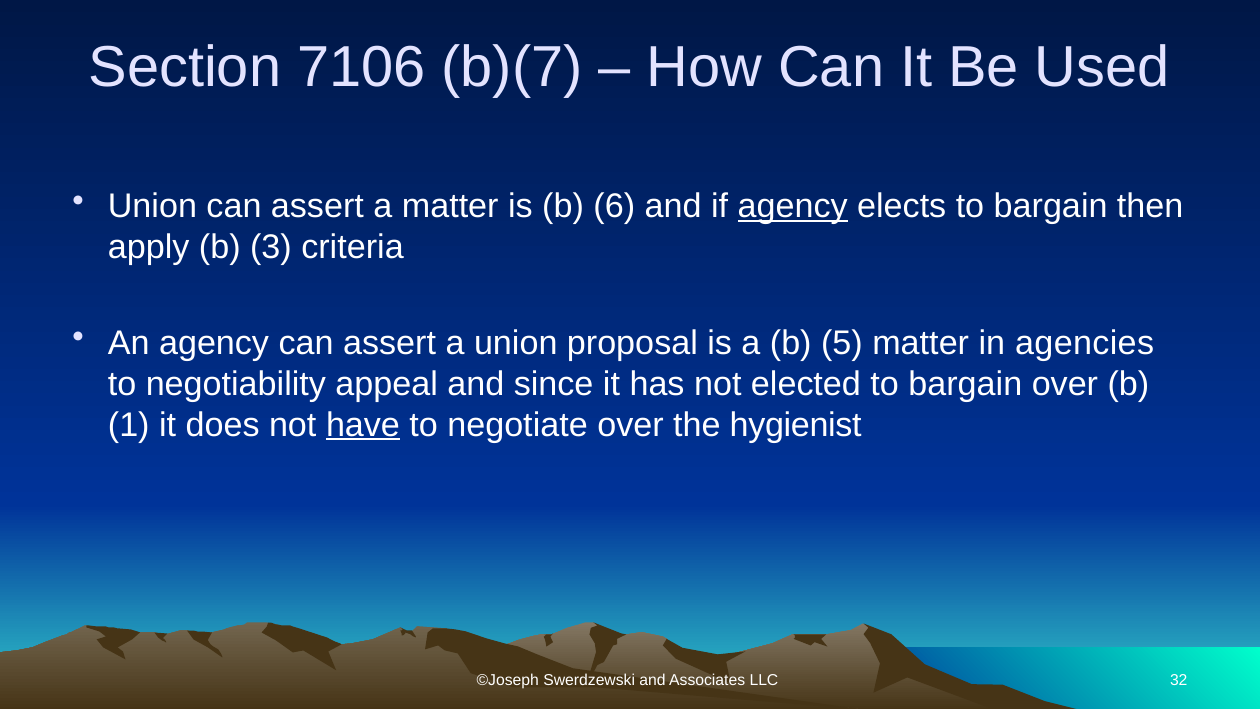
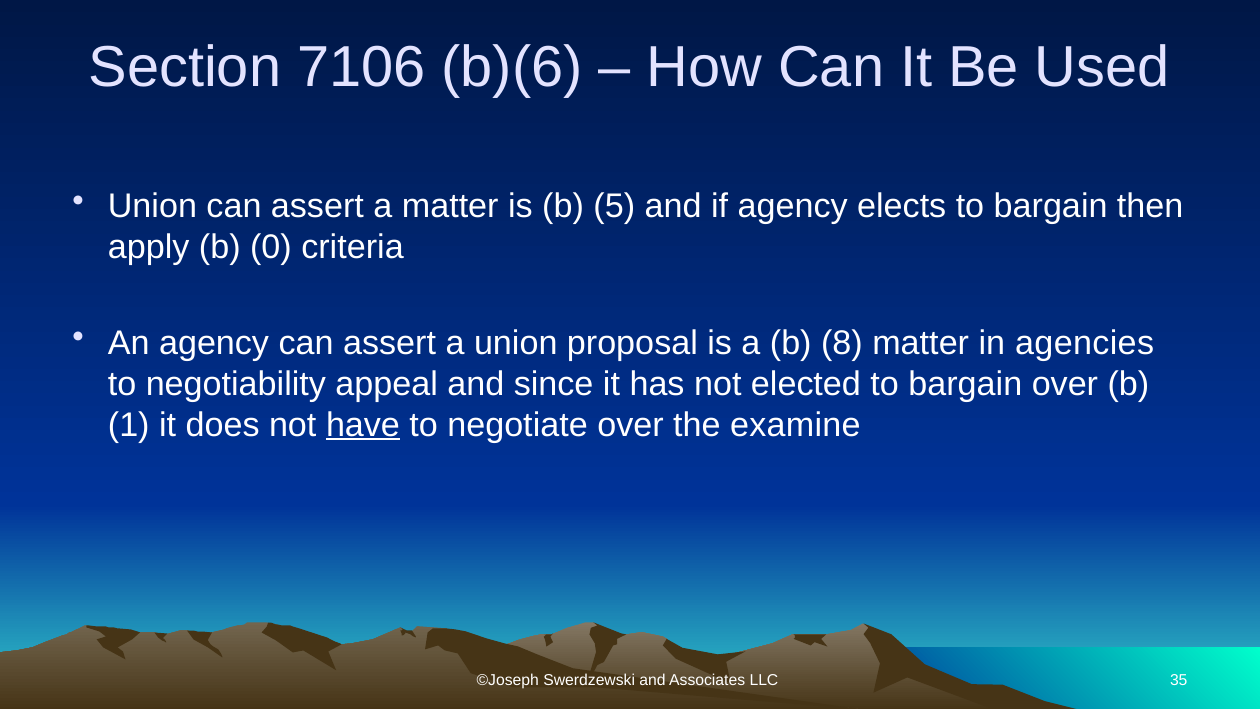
b)(7: b)(7 -> b)(6 (512, 68)
6: 6 -> 5 (614, 206)
agency underline: present -> none (793, 206)
3: 3 -> 0 (271, 247)
5: 5 -> 8 (842, 343)
hygienist: hygienist -> examine (795, 425)
32: 32 -> 35 (1179, 680)
